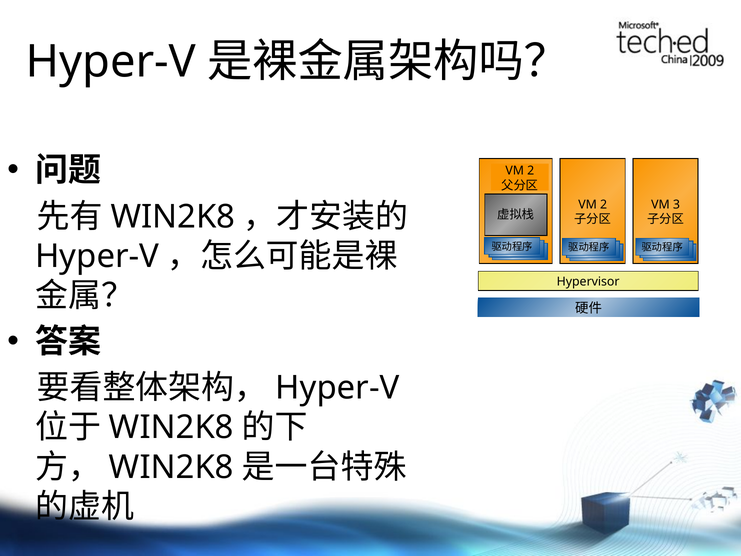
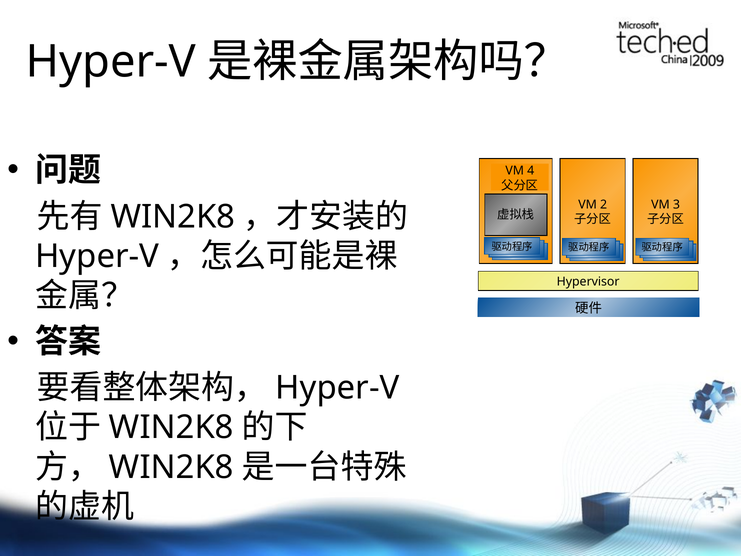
2: 2 -> 4 (531, 171)
